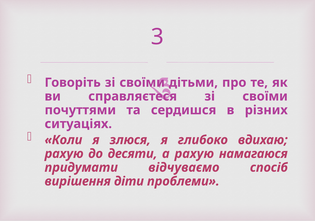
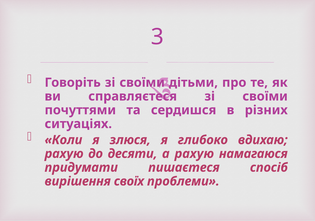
відчуваємо: відчуваємо -> пишаєтеся (184, 168)
діти: діти -> своїх (129, 181)
